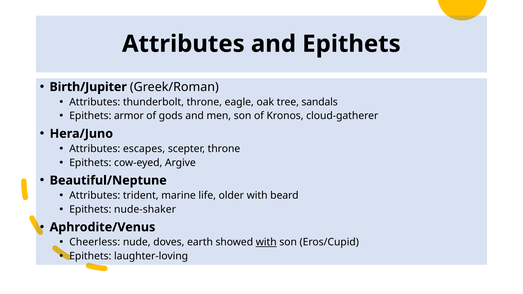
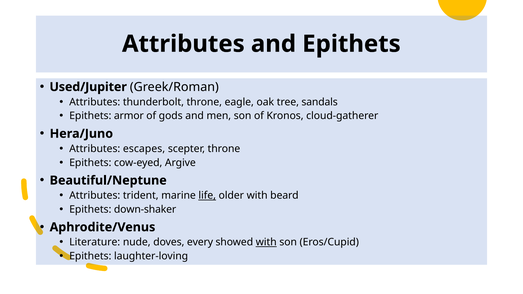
Birth/Jupiter: Birth/Jupiter -> Used/Jupiter (88, 87)
life underline: none -> present (207, 196)
nude-shaker: nude-shaker -> down-shaker (145, 209)
Cheerless: Cheerless -> Literature (95, 242)
earth: earth -> every (200, 242)
